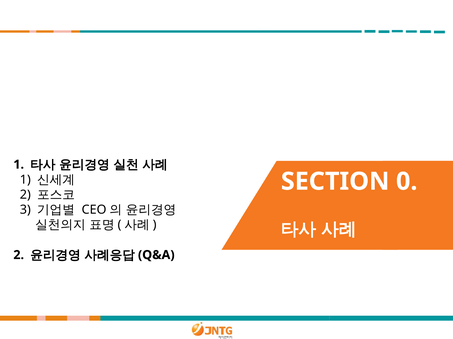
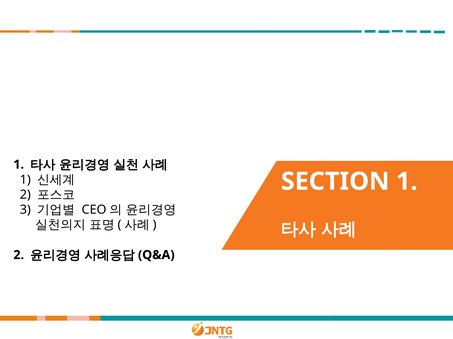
SECTION 0: 0 -> 1 (407, 182)
